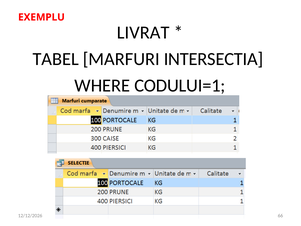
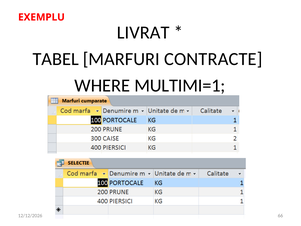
INTERSECTIA: INTERSECTIA -> CONTRACTE (213, 59)
CODULUI=1: CODULUI=1 -> MULTIMI=1 (180, 85)
